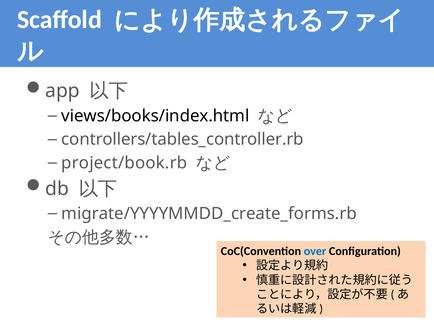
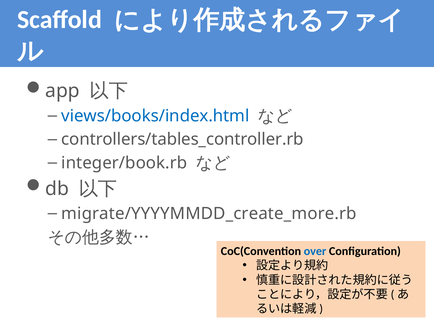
views/books/index.html colour: black -> blue (155, 116)
project/book.rb: project/book.rb -> integer/book.rb (124, 163)
migrate/YYYYMMDD_create_forms.rb: migrate/YYYYMMDD_create_forms.rb -> migrate/YYYYMMDD_create_more.rb (209, 214)
